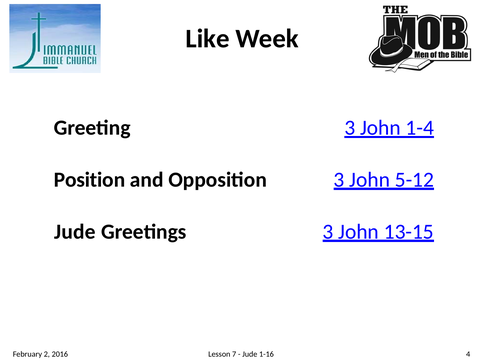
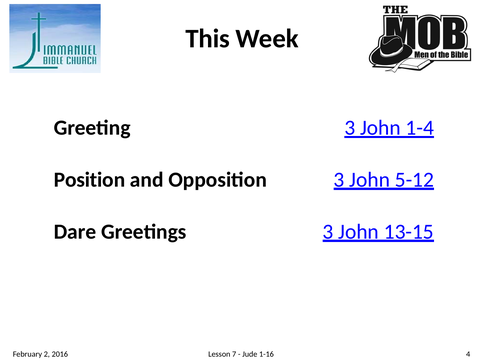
Like: Like -> This (208, 39)
Jude: Jude -> Dare (75, 232)
